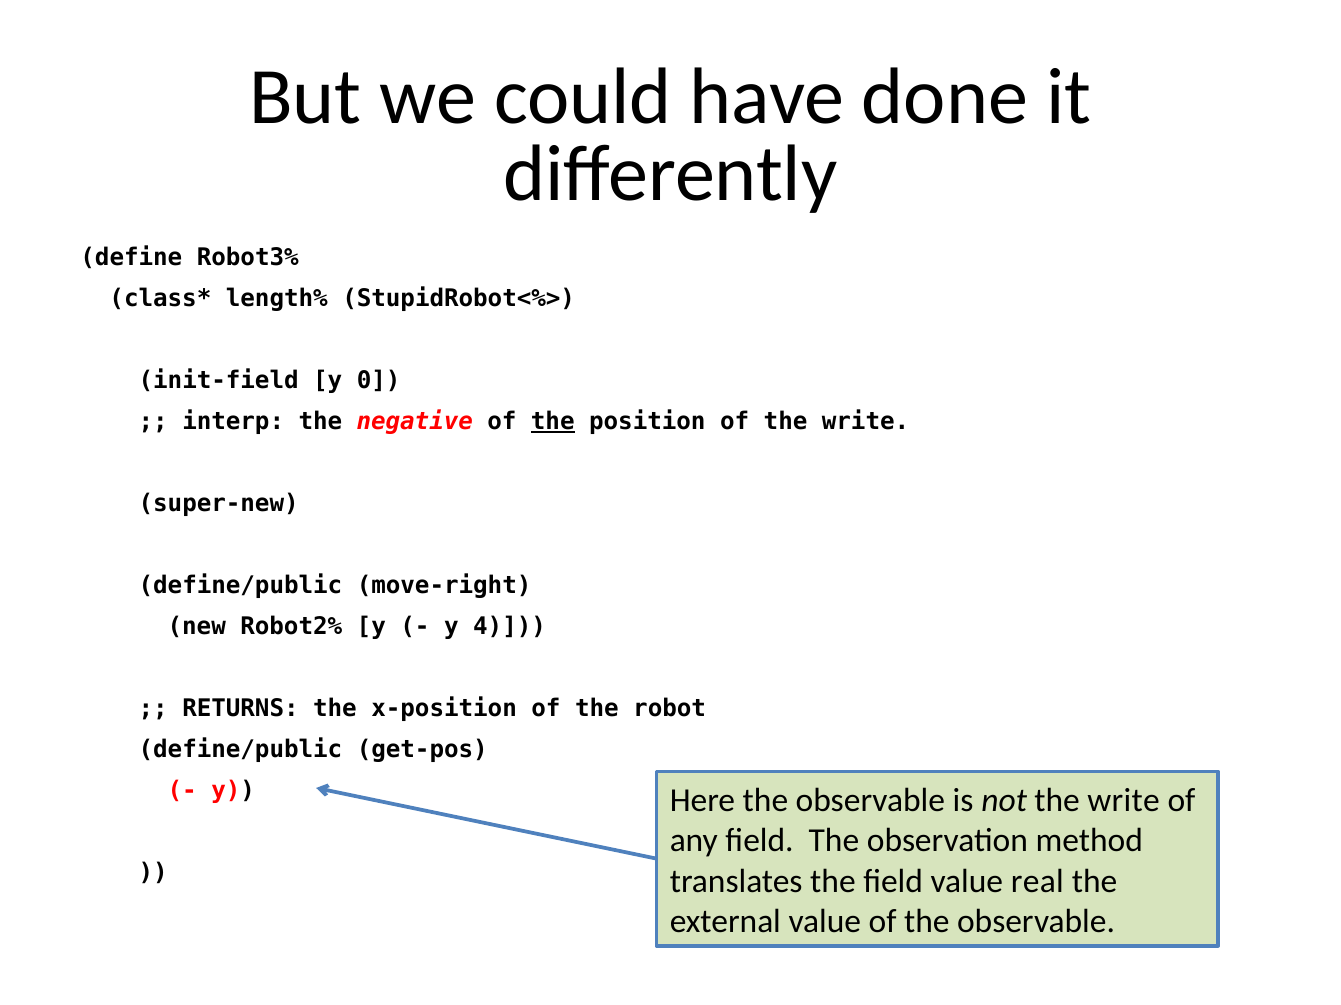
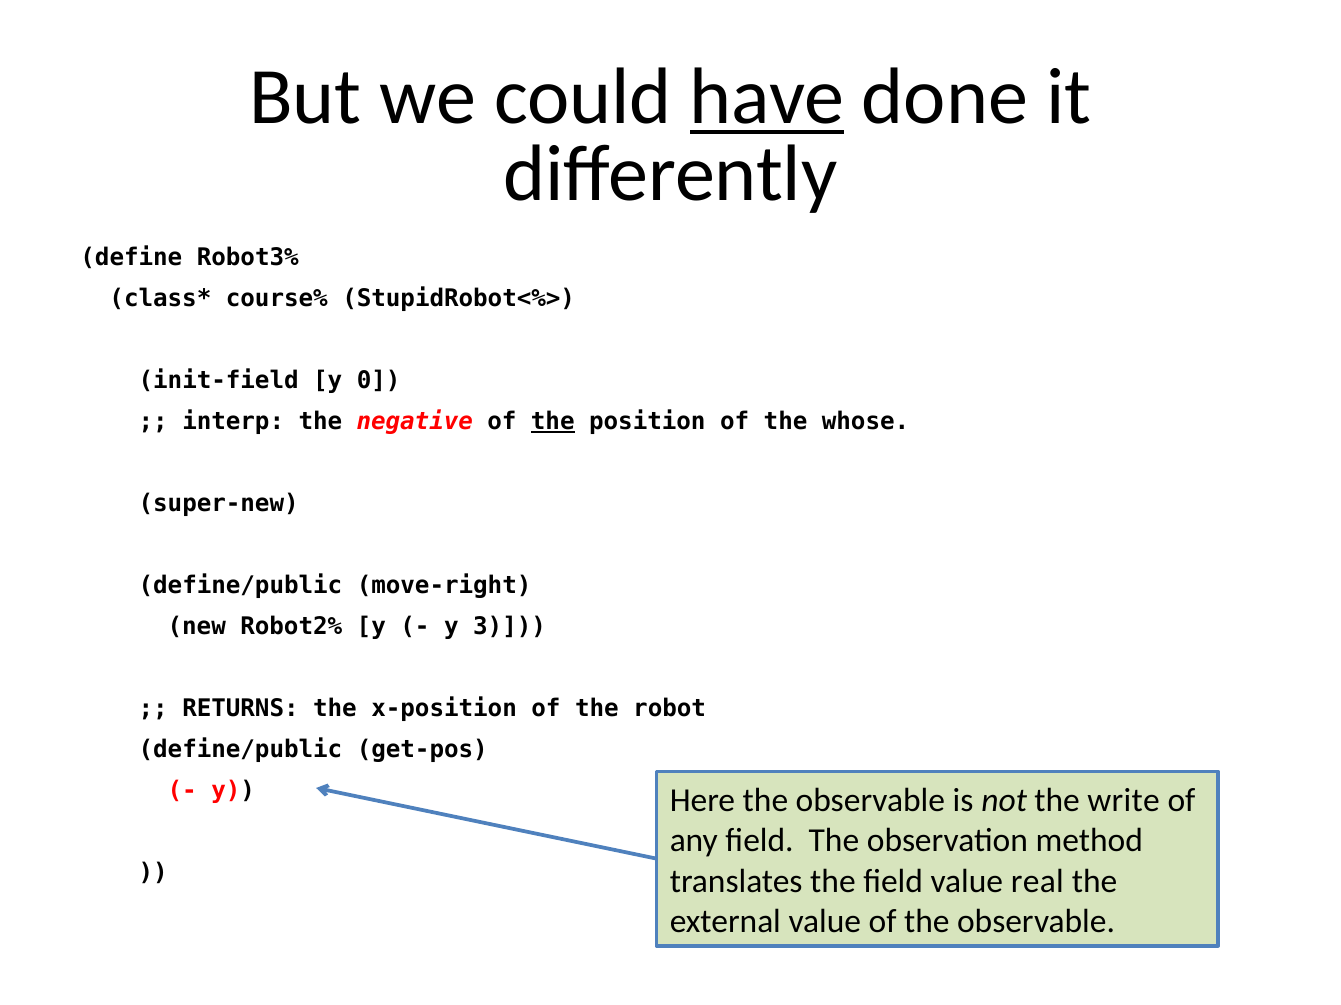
have underline: none -> present (767, 98)
length%: length% -> course% (277, 299)
of the write: write -> whose (866, 422)
4: 4 -> 3 (510, 627)
